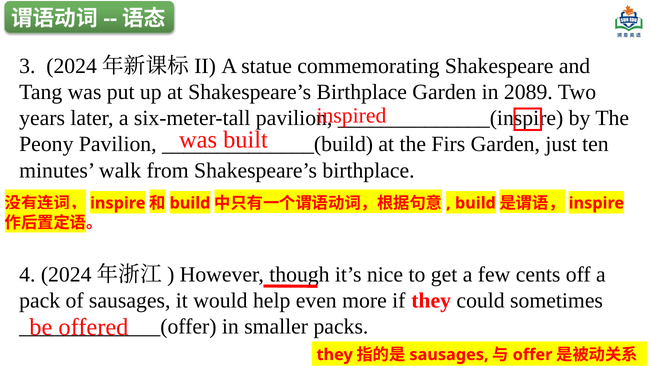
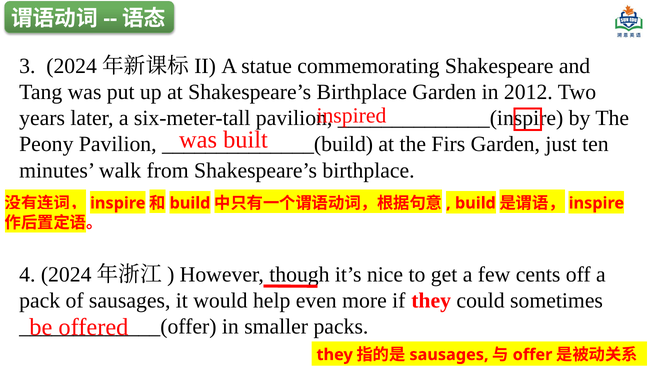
2089: 2089 -> 2012 (528, 92)
